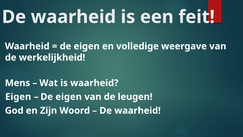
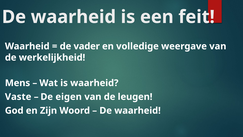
eigen: eigen -> vader (87, 46)
Eigen: Eigen -> Vaste (18, 97)
